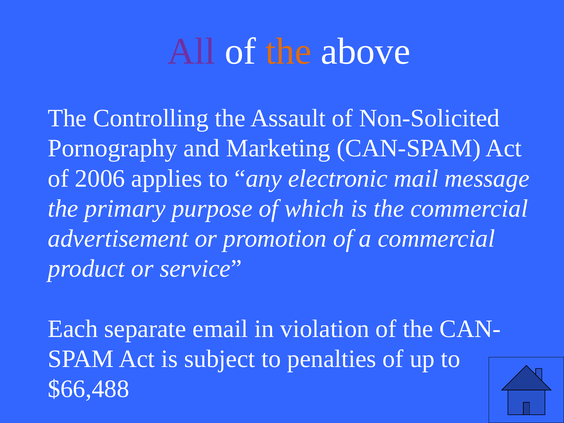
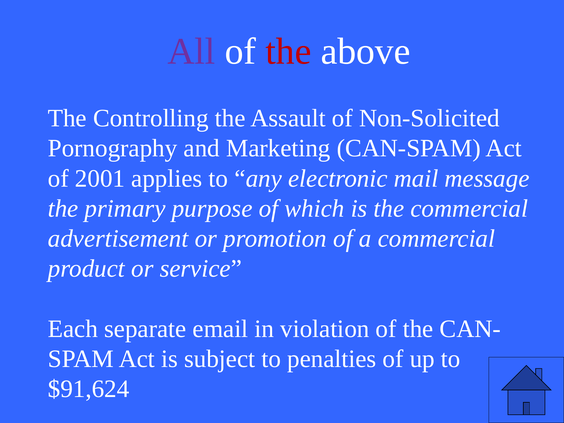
the colour: orange -> red (288, 51)
2006: 2006 -> 2001 (100, 178)
$66,488: $66,488 -> $91,624 (89, 389)
